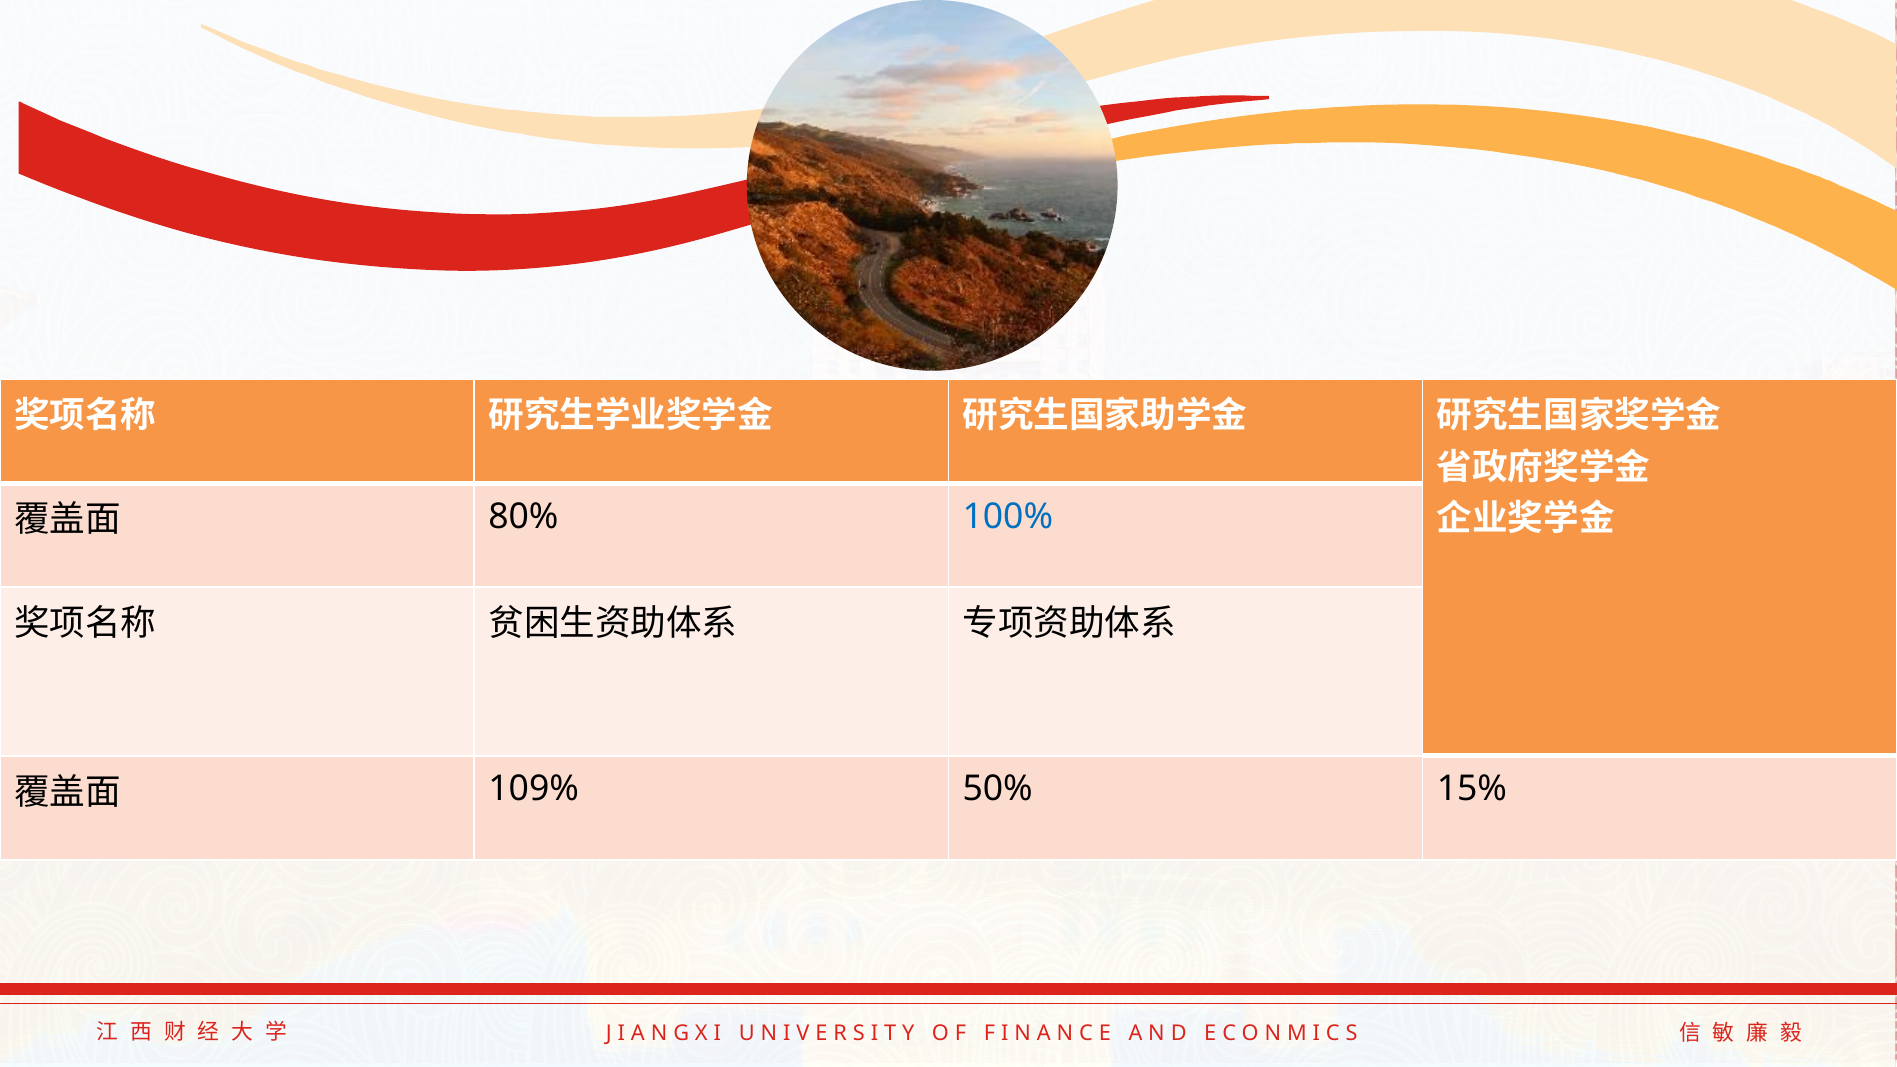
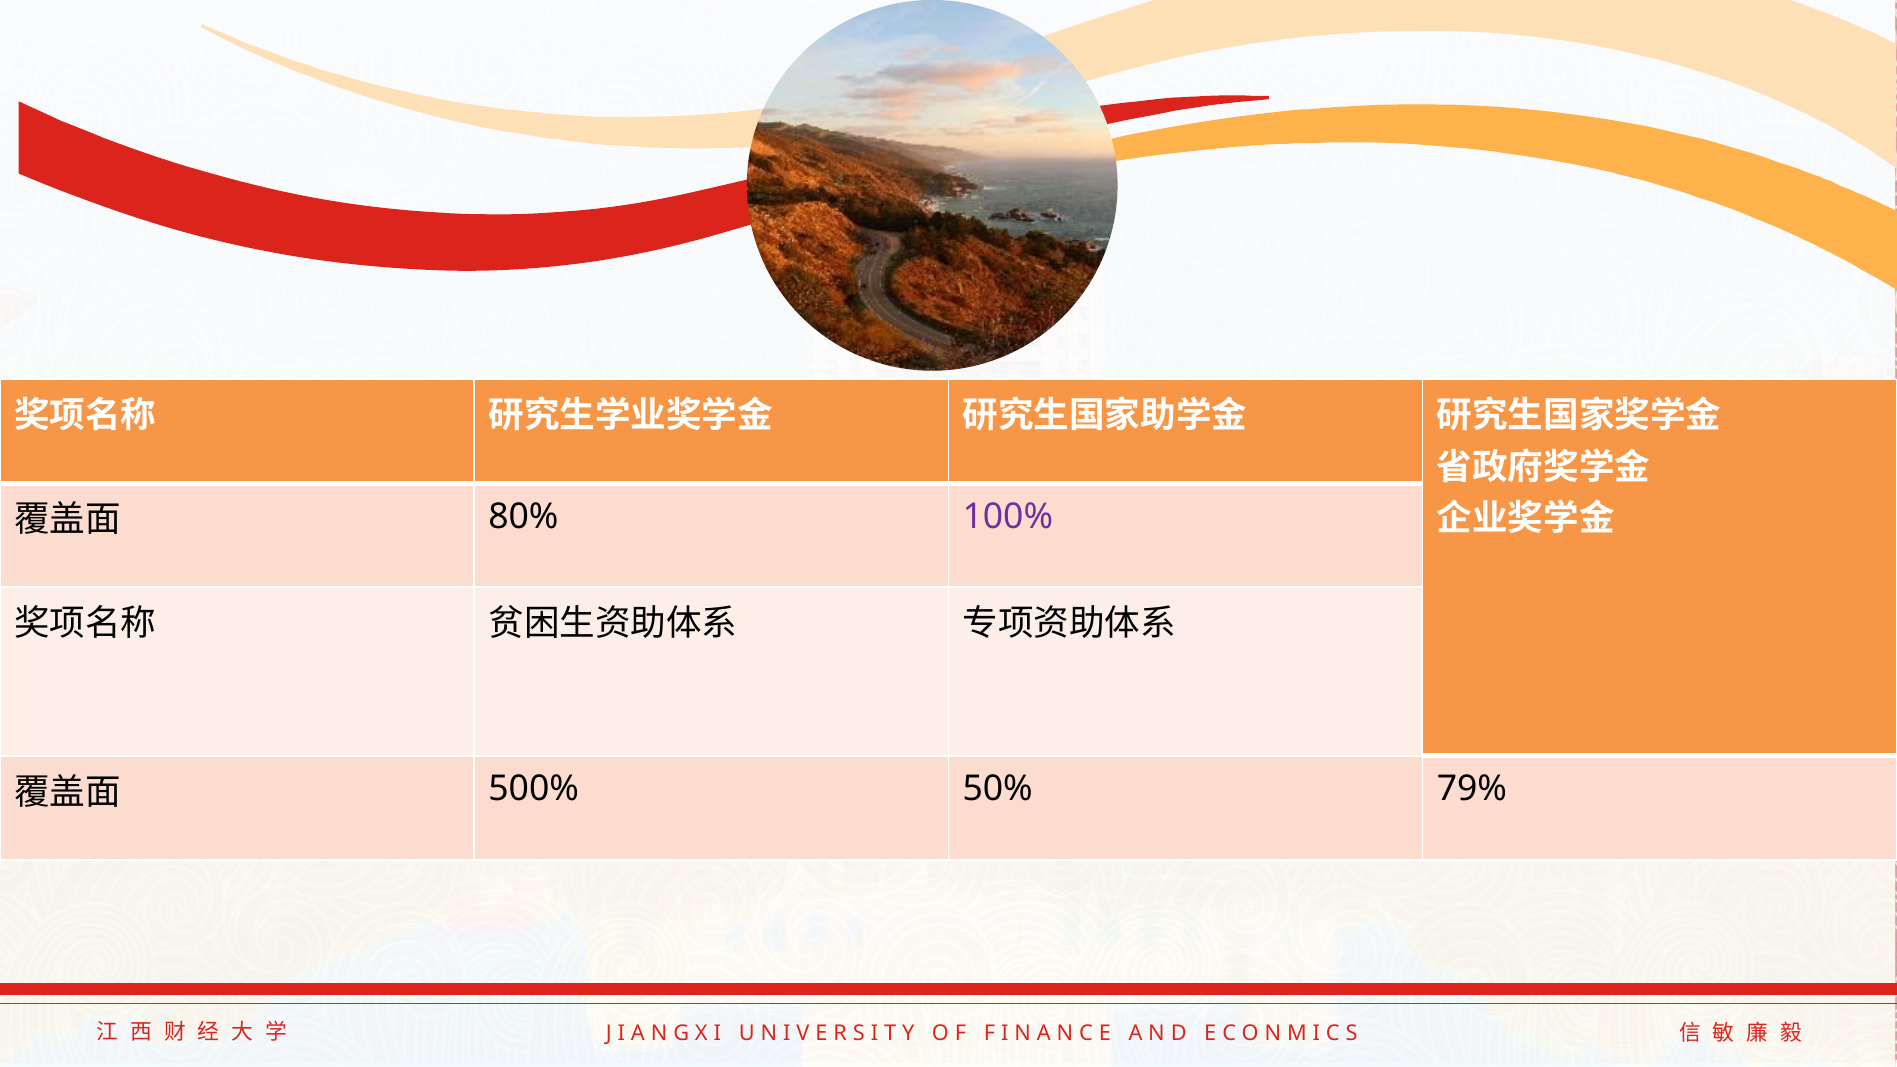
100% colour: blue -> purple (1008, 517)
109%: 109% -> 500% (534, 789)
15%: 15% -> 79% (1472, 789)
